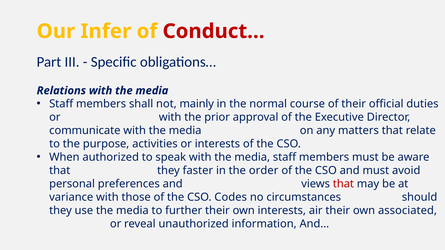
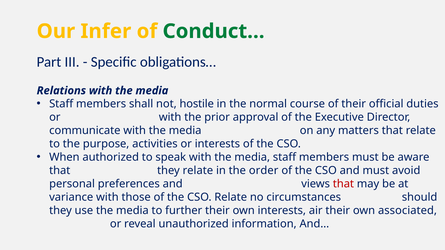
Conduct… colour: red -> green (214, 31)
mainly: mainly -> hostile (197, 104)
they faster: faster -> relate (198, 171)
CSO Codes: Codes -> Relate (231, 198)
